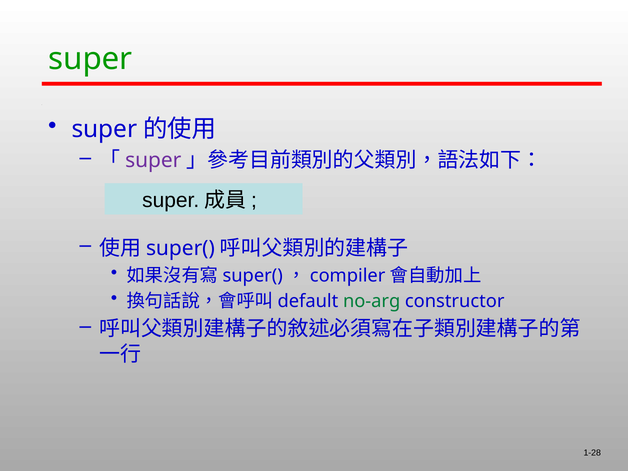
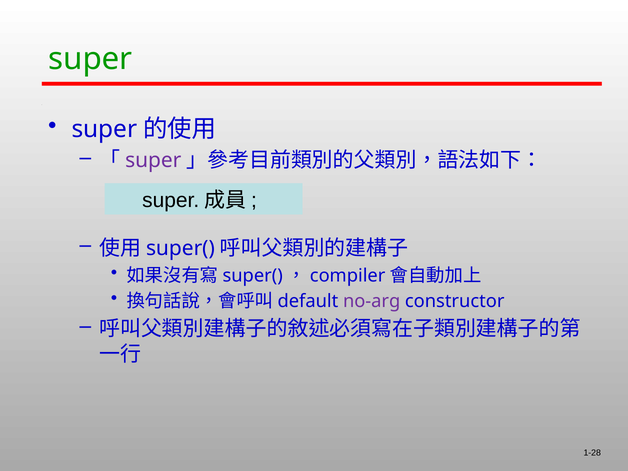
no-arg colour: green -> purple (372, 301)
